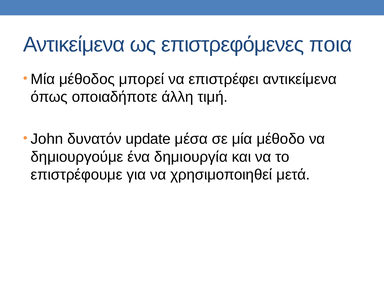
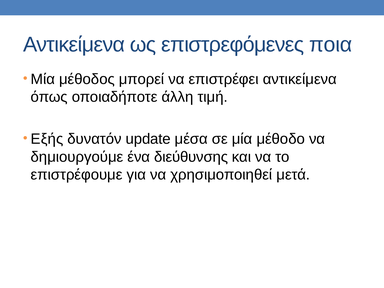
John: John -> Εξής (47, 139)
δημιουργία: δημιουργία -> διεύθυνσης (191, 157)
